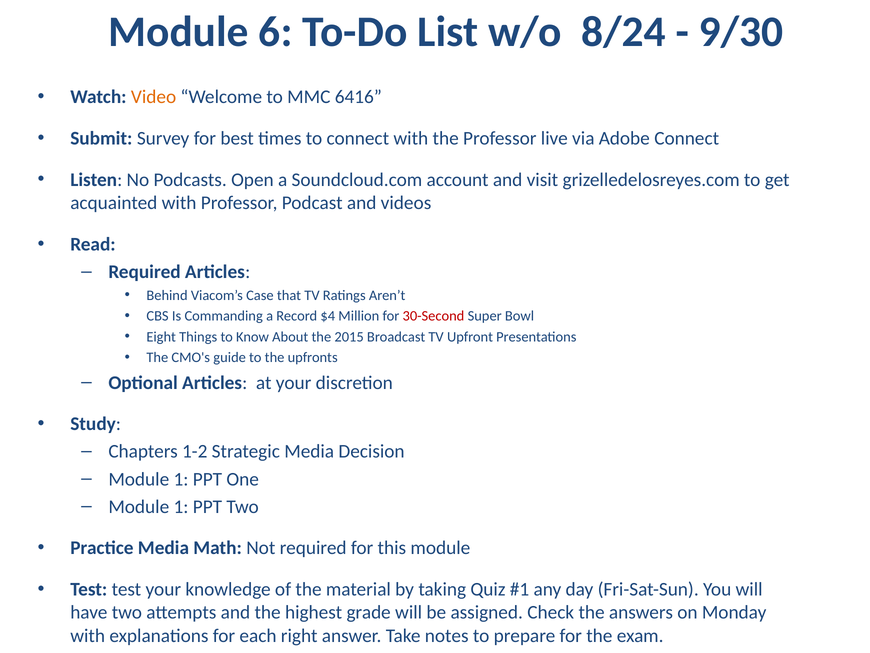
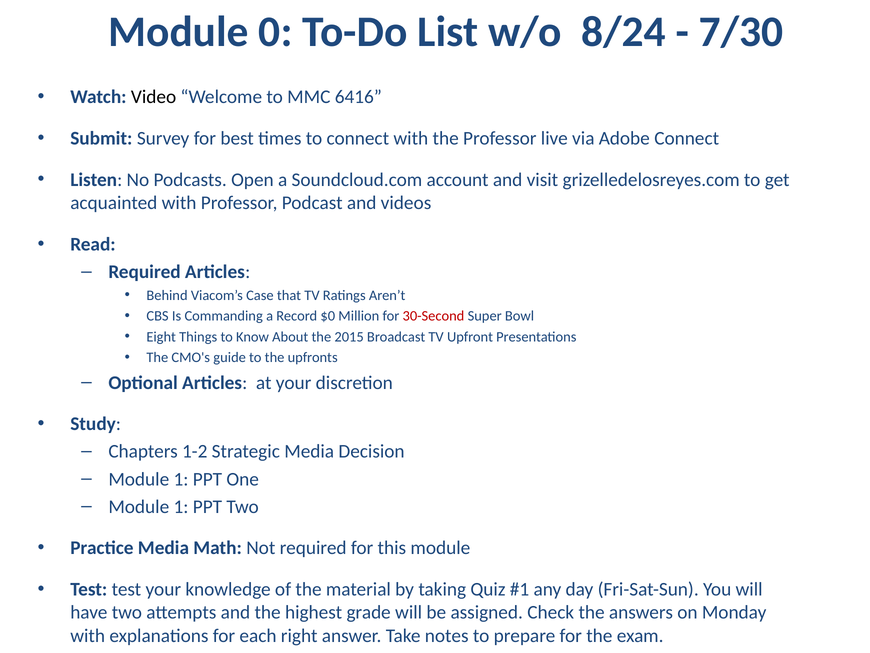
6: 6 -> 0 (276, 32)
9/30: 9/30 -> 7/30 (741, 32)
Video colour: orange -> black (154, 97)
$4: $4 -> $0 (328, 316)
